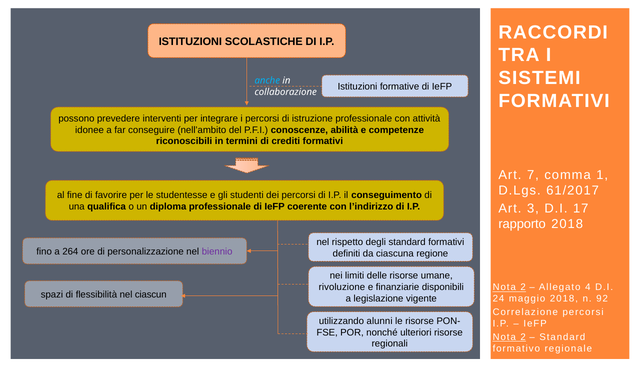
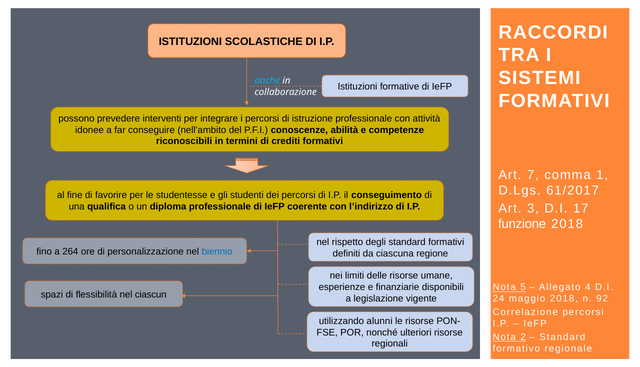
rapporto: rapporto -> funzione (522, 224)
biennio colour: purple -> blue (217, 252)
rivoluzione: rivoluzione -> esperienze (342, 287)
2: 2 -> 5 (523, 287)
